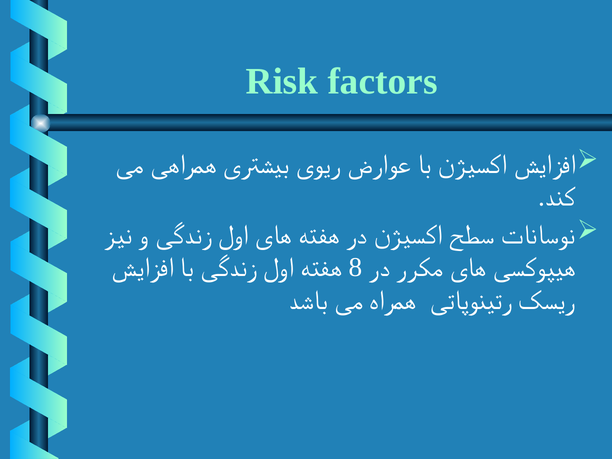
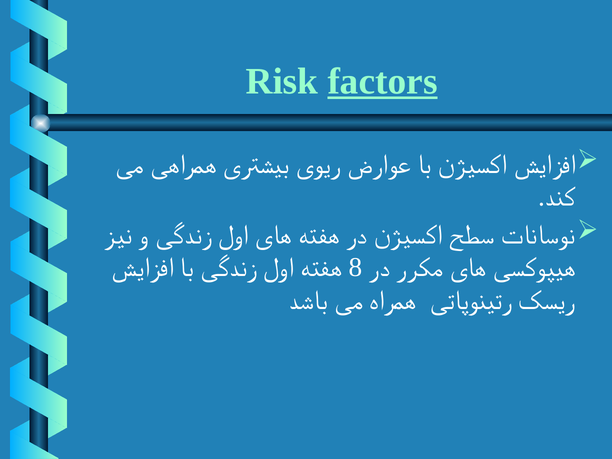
factors underline: none -> present (383, 82)
